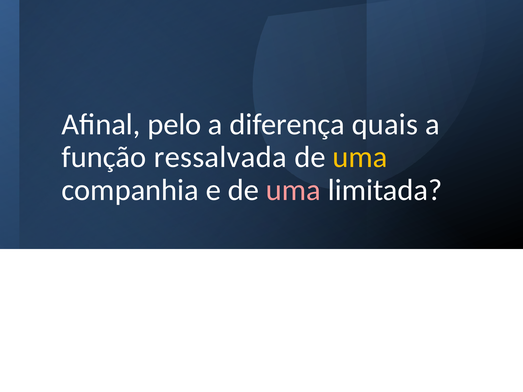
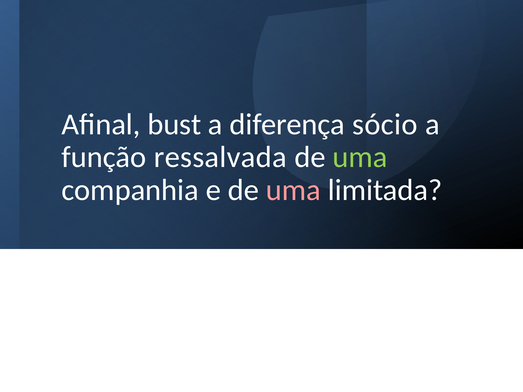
pelo: pelo -> bust (174, 124)
quais: quais -> sócio (385, 124)
uma colour: yellow -> light green (360, 157)
